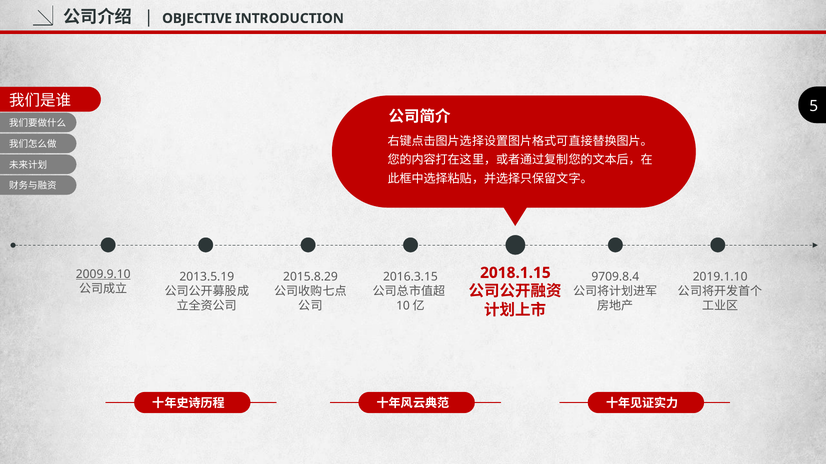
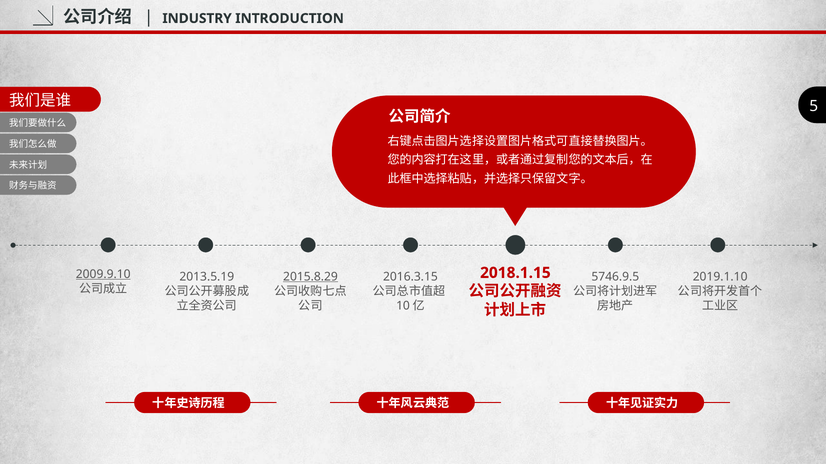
OBJECTIVE: OBJECTIVE -> INDUSTRY (197, 18)
2015.8.29 underline: none -> present (310, 277)
9709.8.4: 9709.8.4 -> 5746.9.5 (615, 277)
